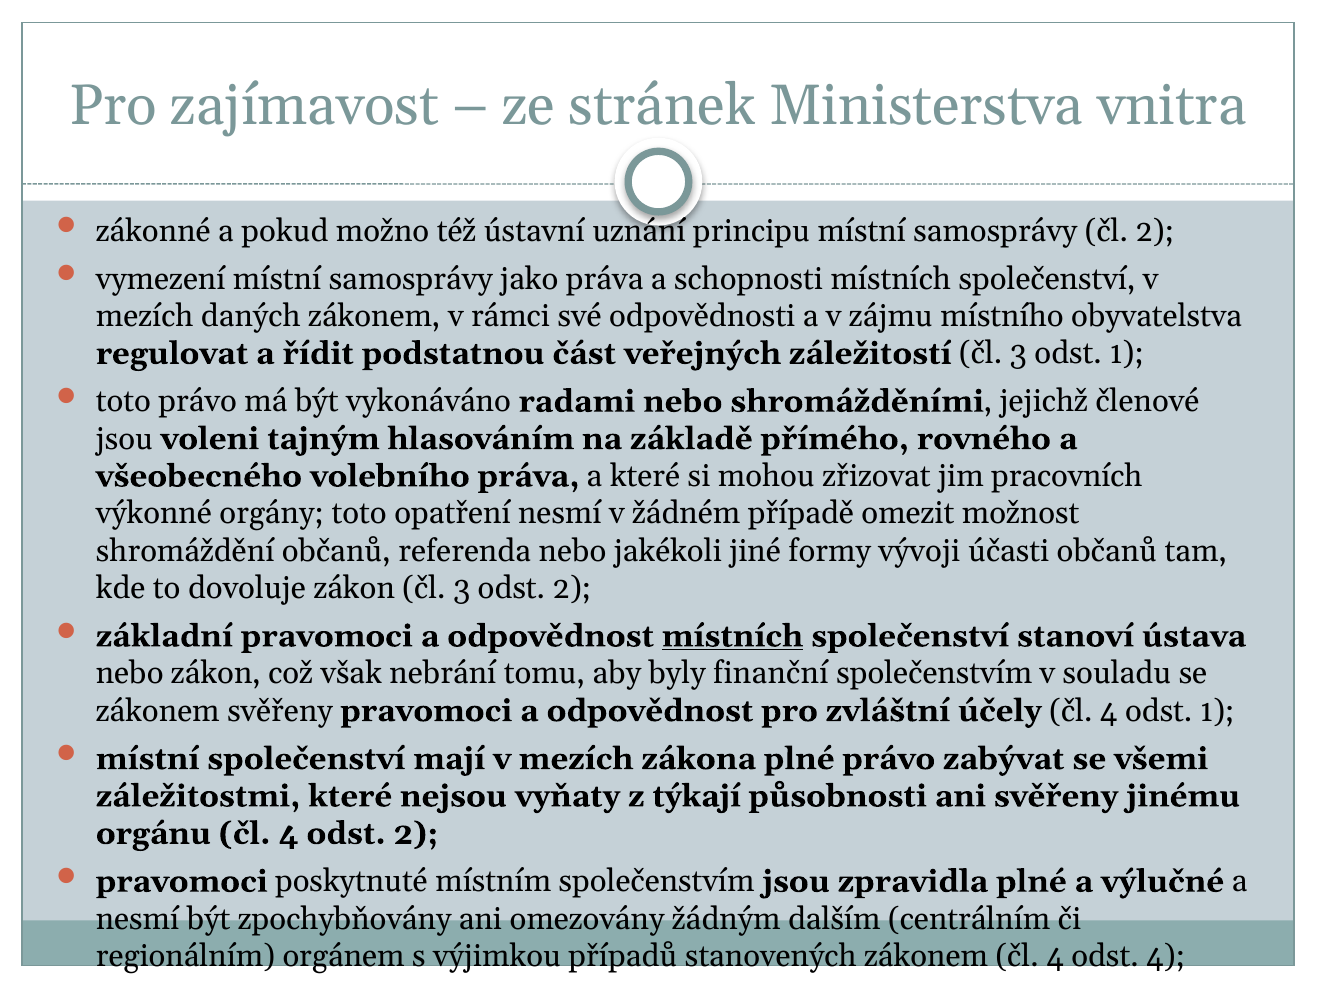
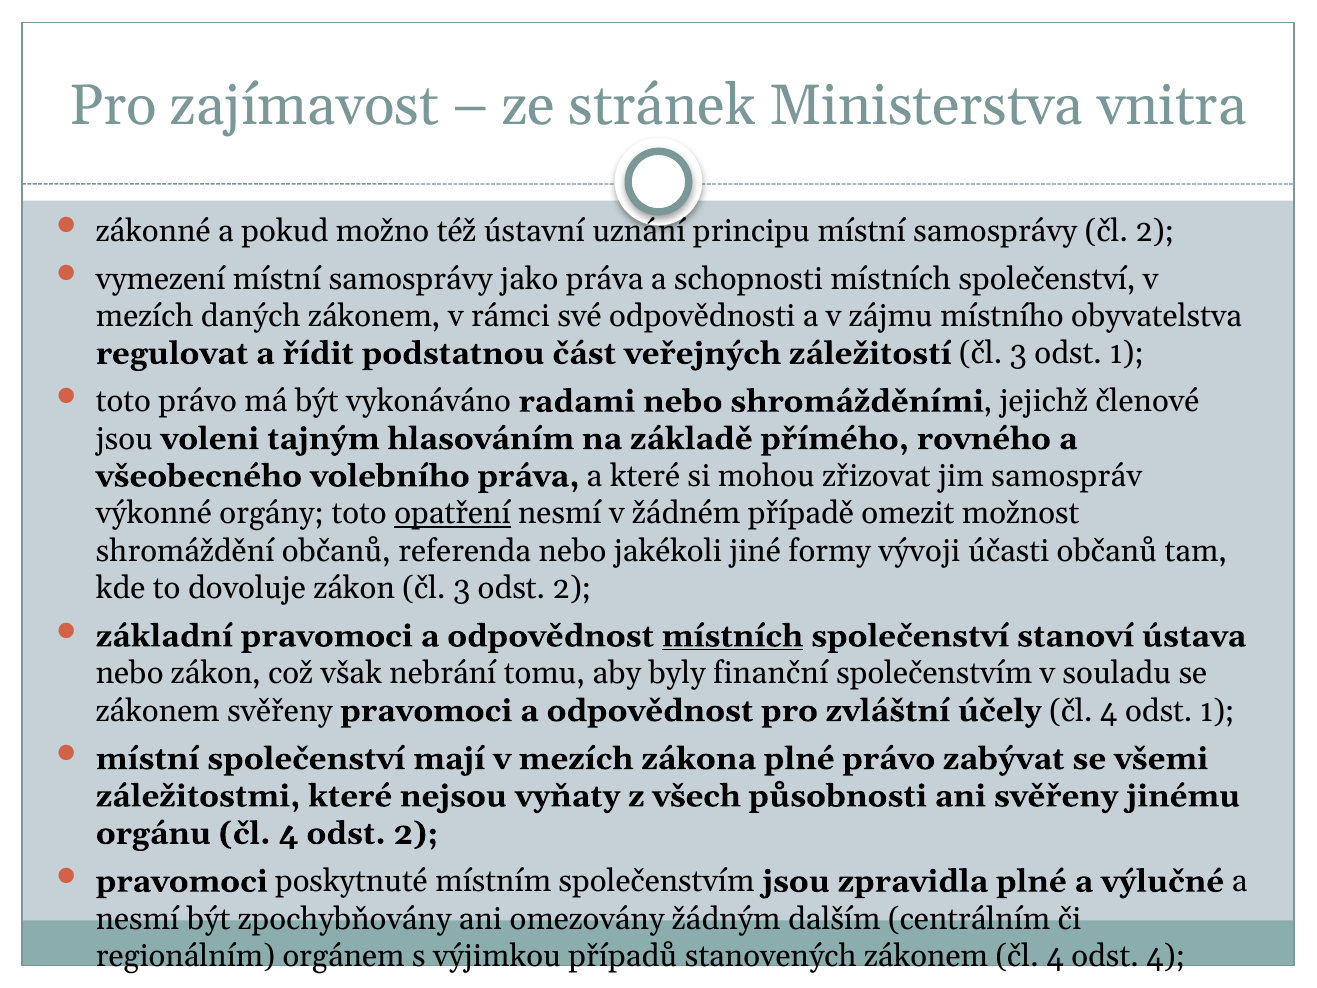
pracovních: pracovních -> samospráv (1067, 476)
opatření underline: none -> present (452, 513)
týkají: týkají -> všech (697, 796)
